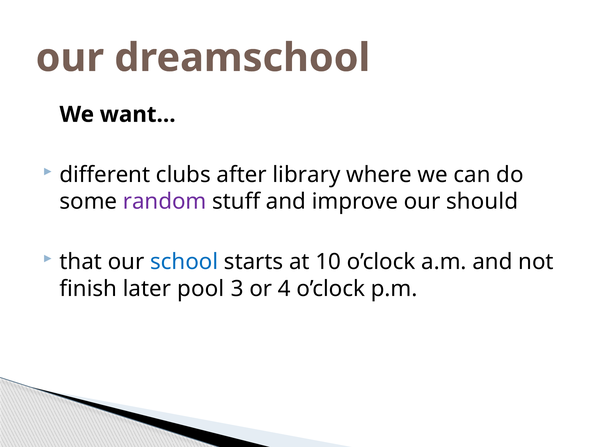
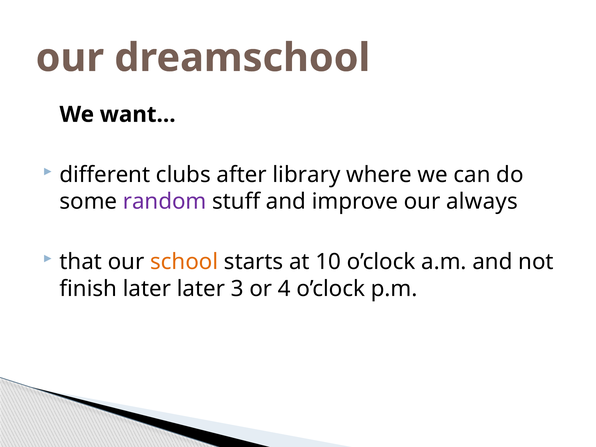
should: should -> always (482, 202)
school colour: blue -> orange (184, 262)
later pool: pool -> later (201, 289)
